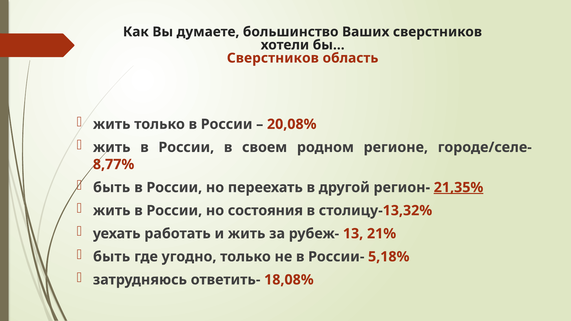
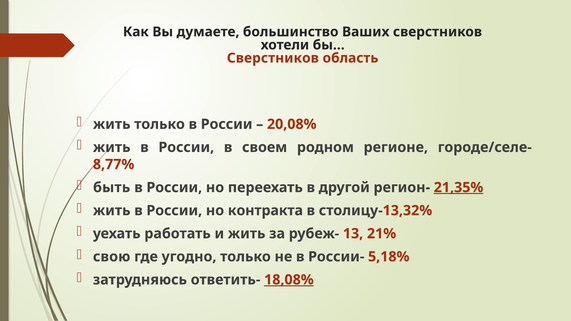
состояния: состояния -> контракта (265, 211)
быть: быть -> свою (112, 257)
18,08% underline: none -> present (289, 280)
